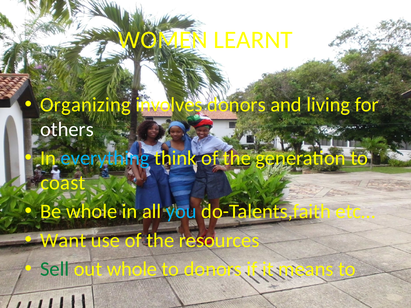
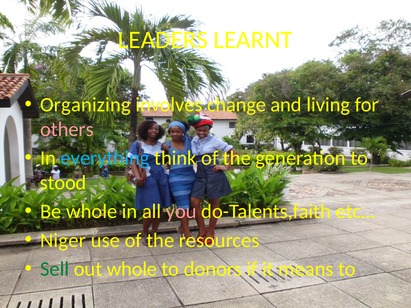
WOMEN: WOMEN -> LEADERS (163, 40)
involves donors: donors -> change (237, 105)
others colour: white -> pink (67, 130)
coast: coast -> stood (63, 183)
you colour: light blue -> pink (181, 212)
Want: Want -> Niger (63, 240)
